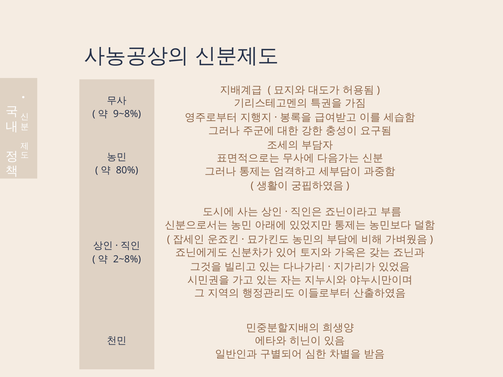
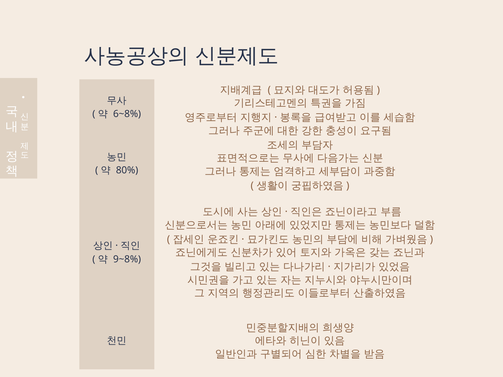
9~8%: 9~8% -> 6~8% (127, 114)
2~8%: 2~8% -> 9~8% (127, 259)
